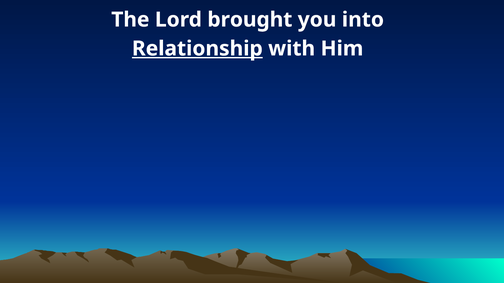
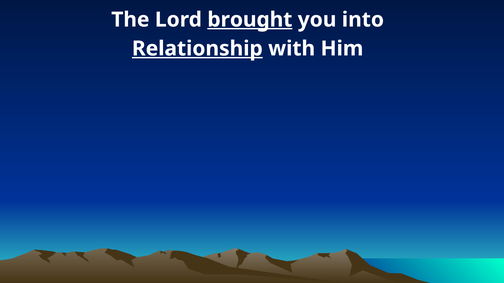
brought underline: none -> present (250, 20)
